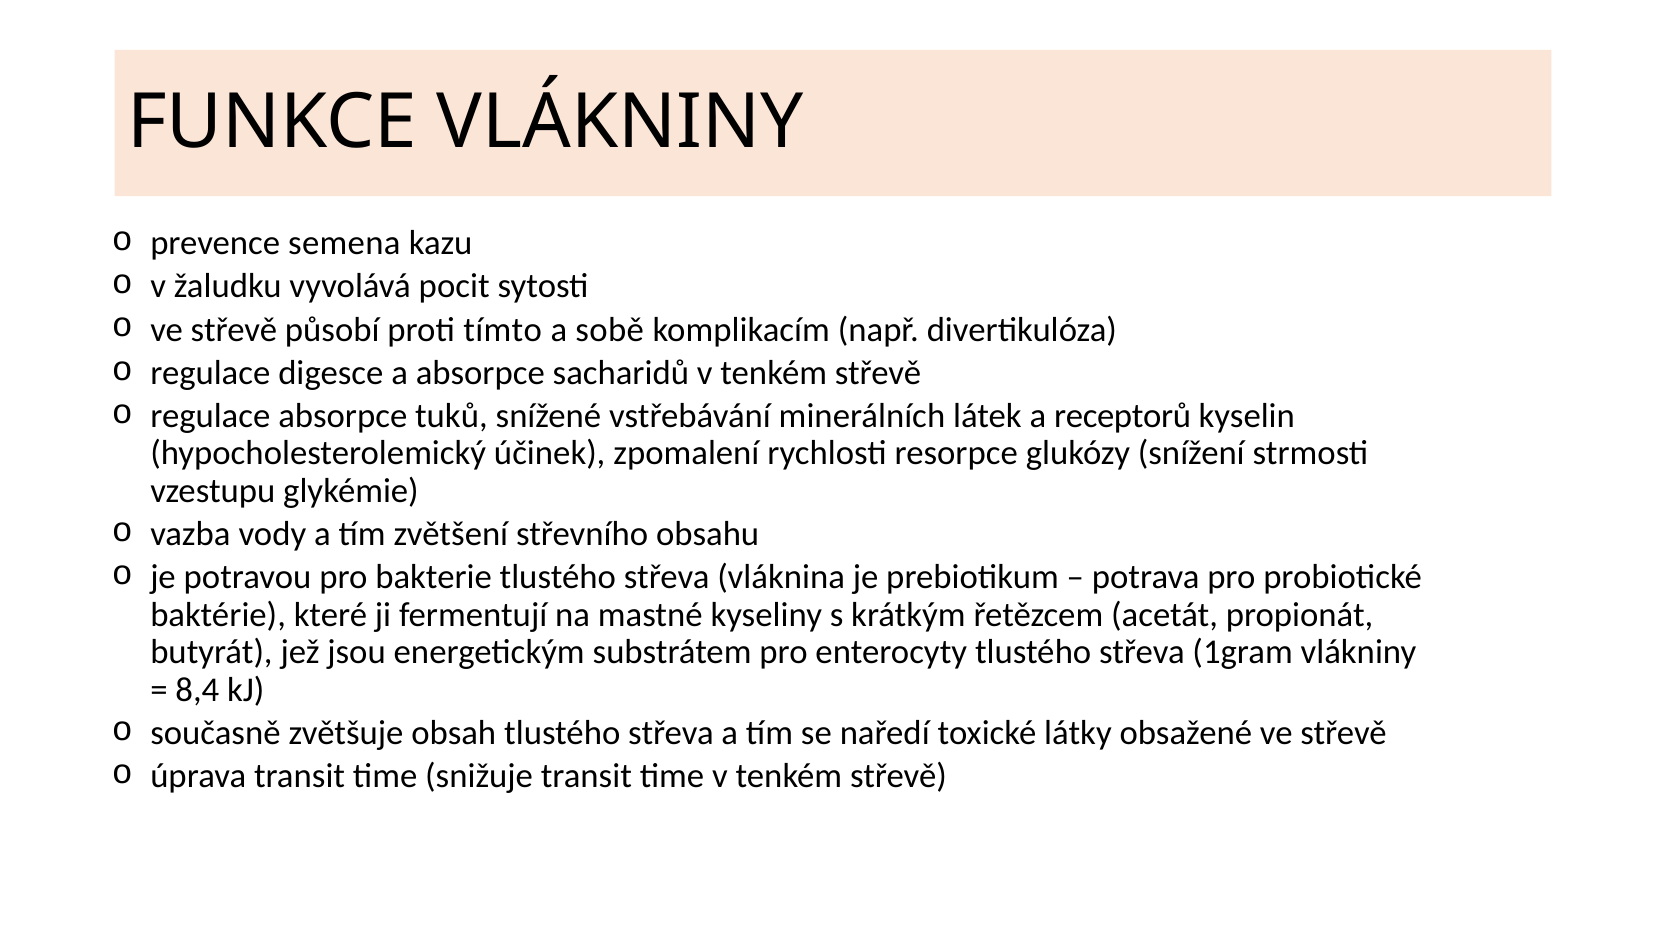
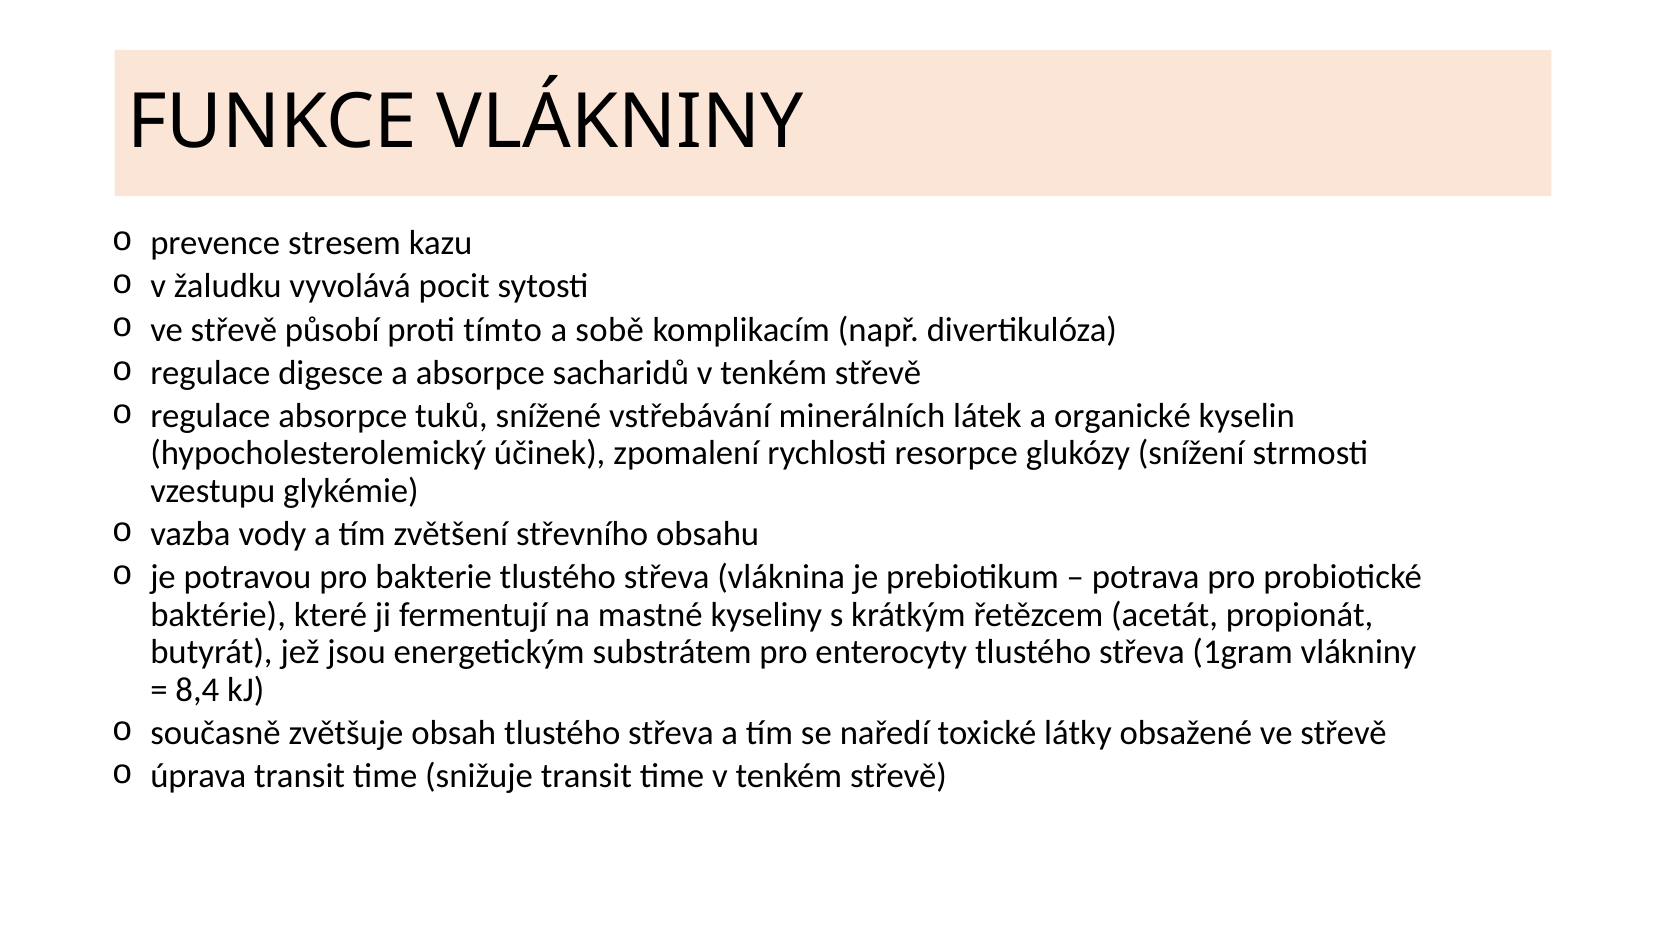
semena: semena -> stresem (345, 243)
receptorů: receptorů -> organické (1122, 416)
